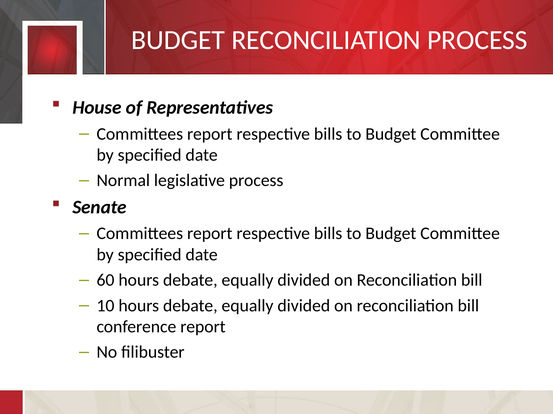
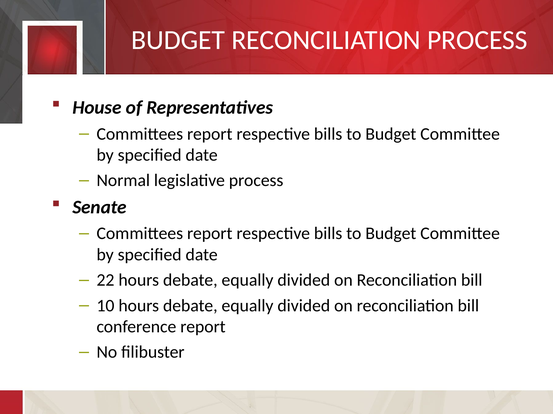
60: 60 -> 22 (105, 281)
